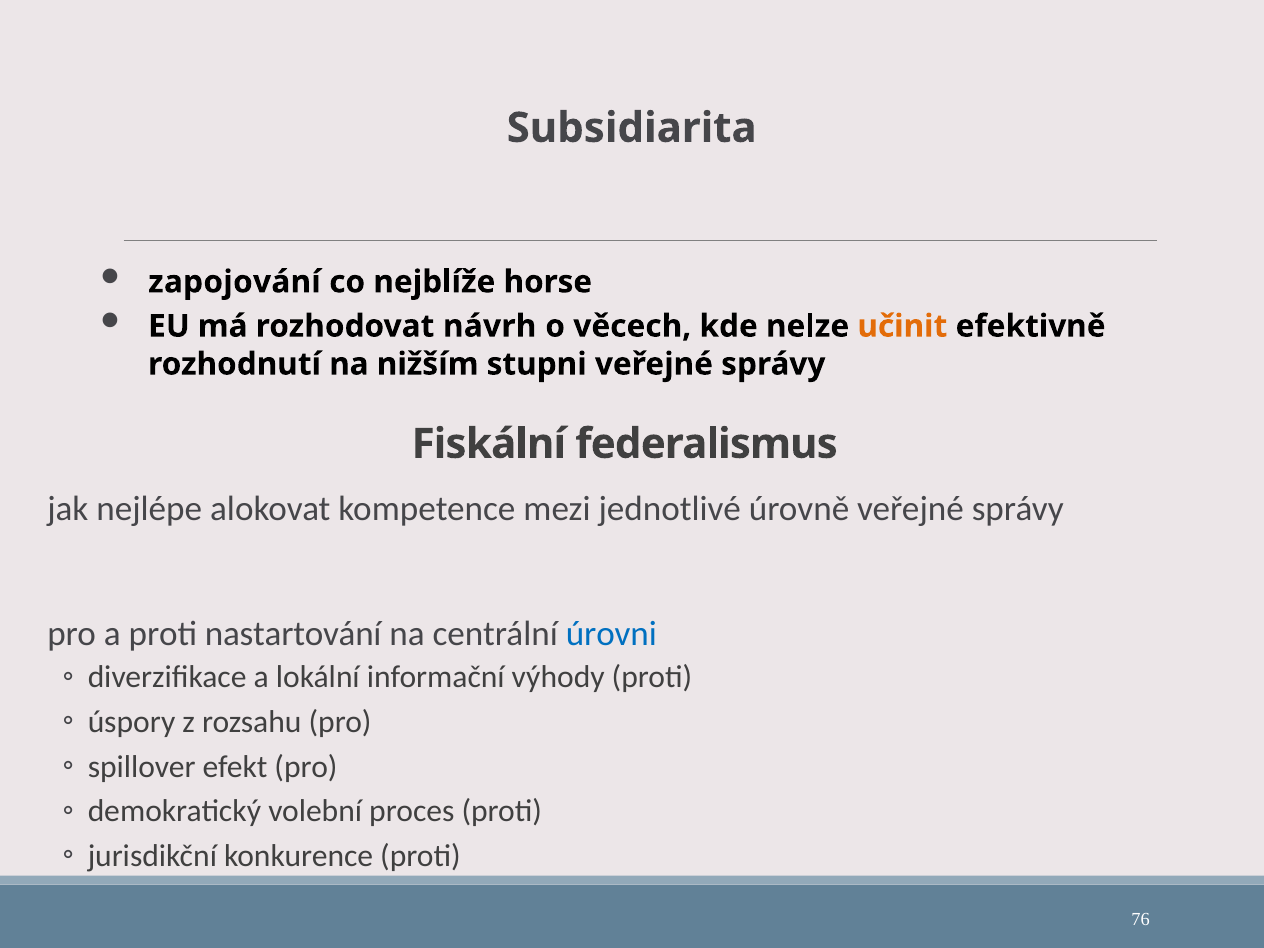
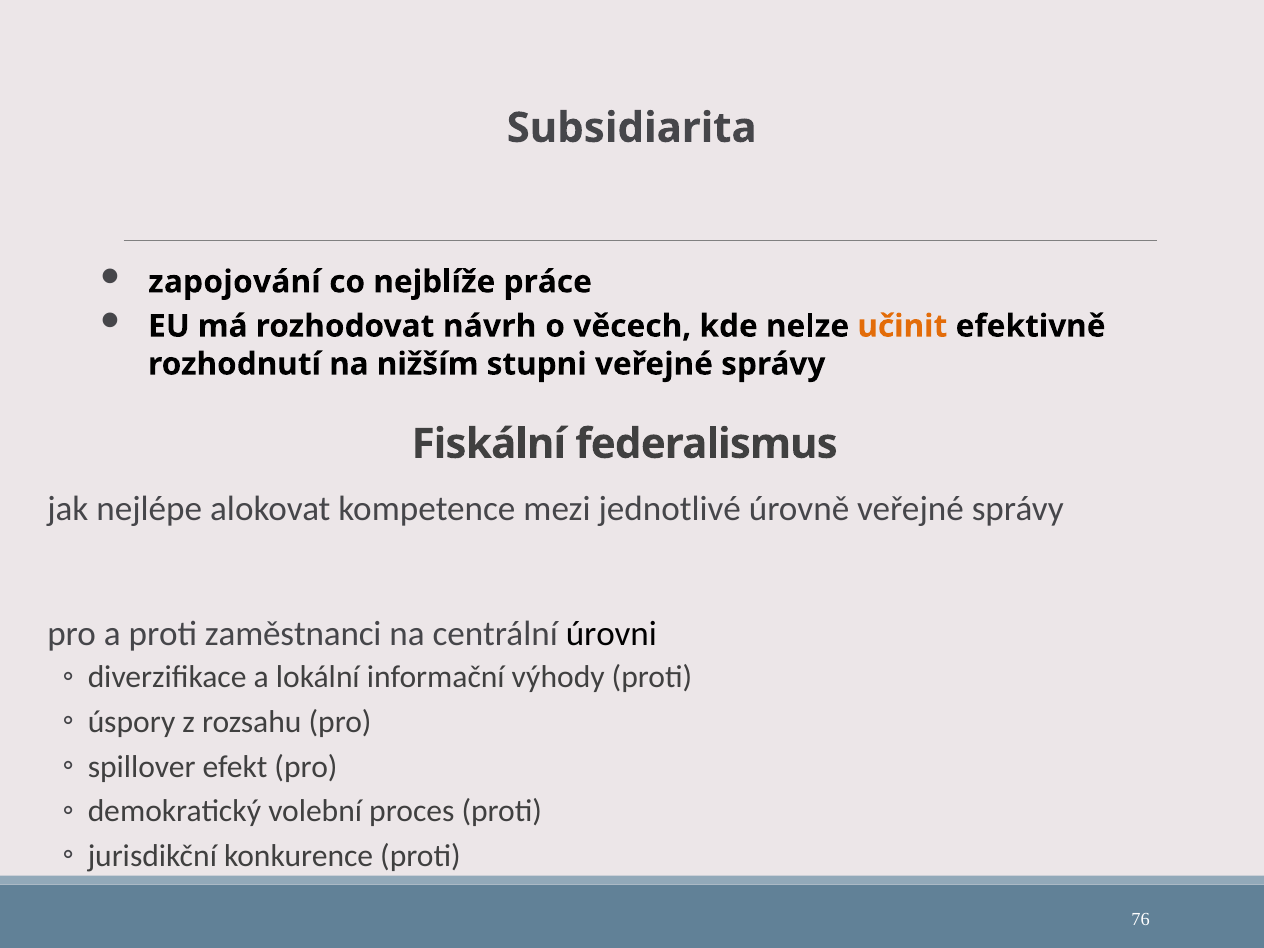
horse: horse -> práce (548, 282)
nastartování: nastartování -> zaměstnanci (293, 634)
úrovni colour: blue -> black (611, 634)
